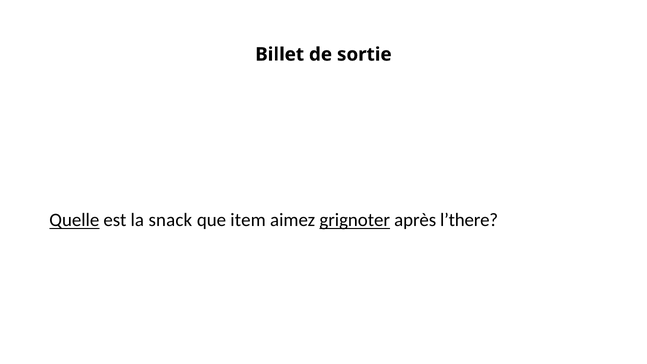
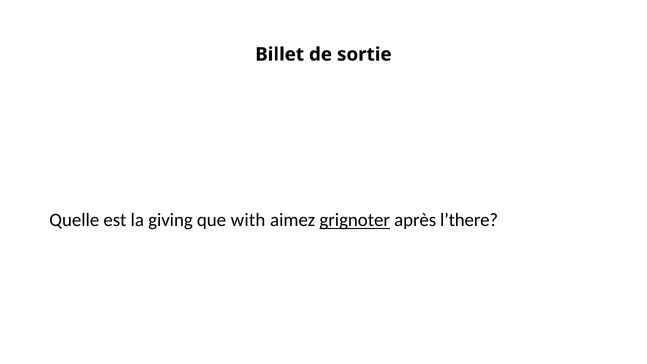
Quelle underline: present -> none (74, 220)
snack: snack -> giving (170, 220)
item: item -> with (248, 220)
